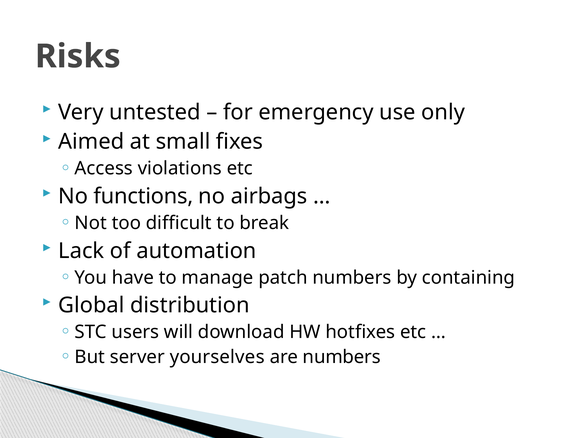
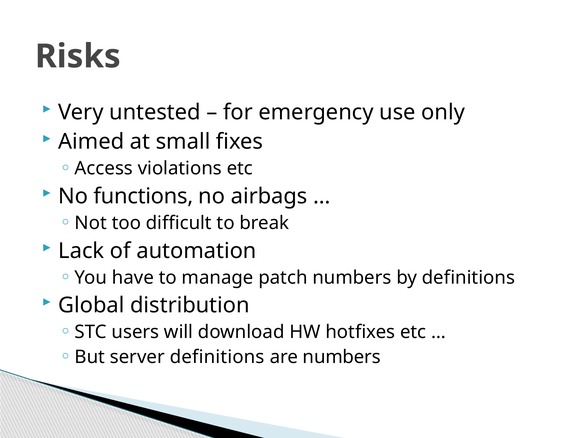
by containing: containing -> definitions (468, 278)
server yourselves: yourselves -> definitions (217, 357)
